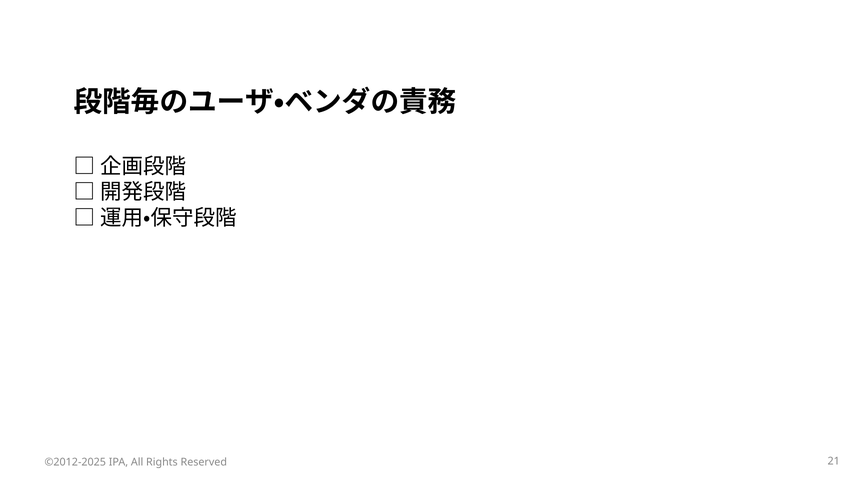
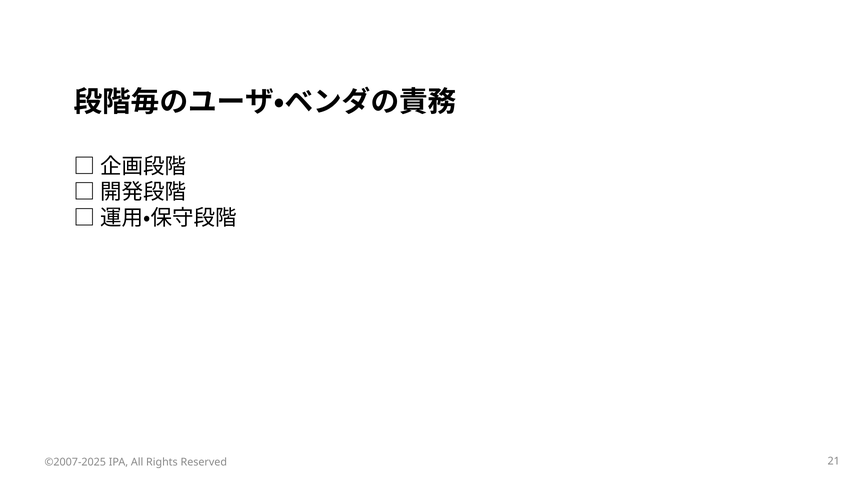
©2012-2025: ©2012-2025 -> ©2007-2025 (75, 462)
